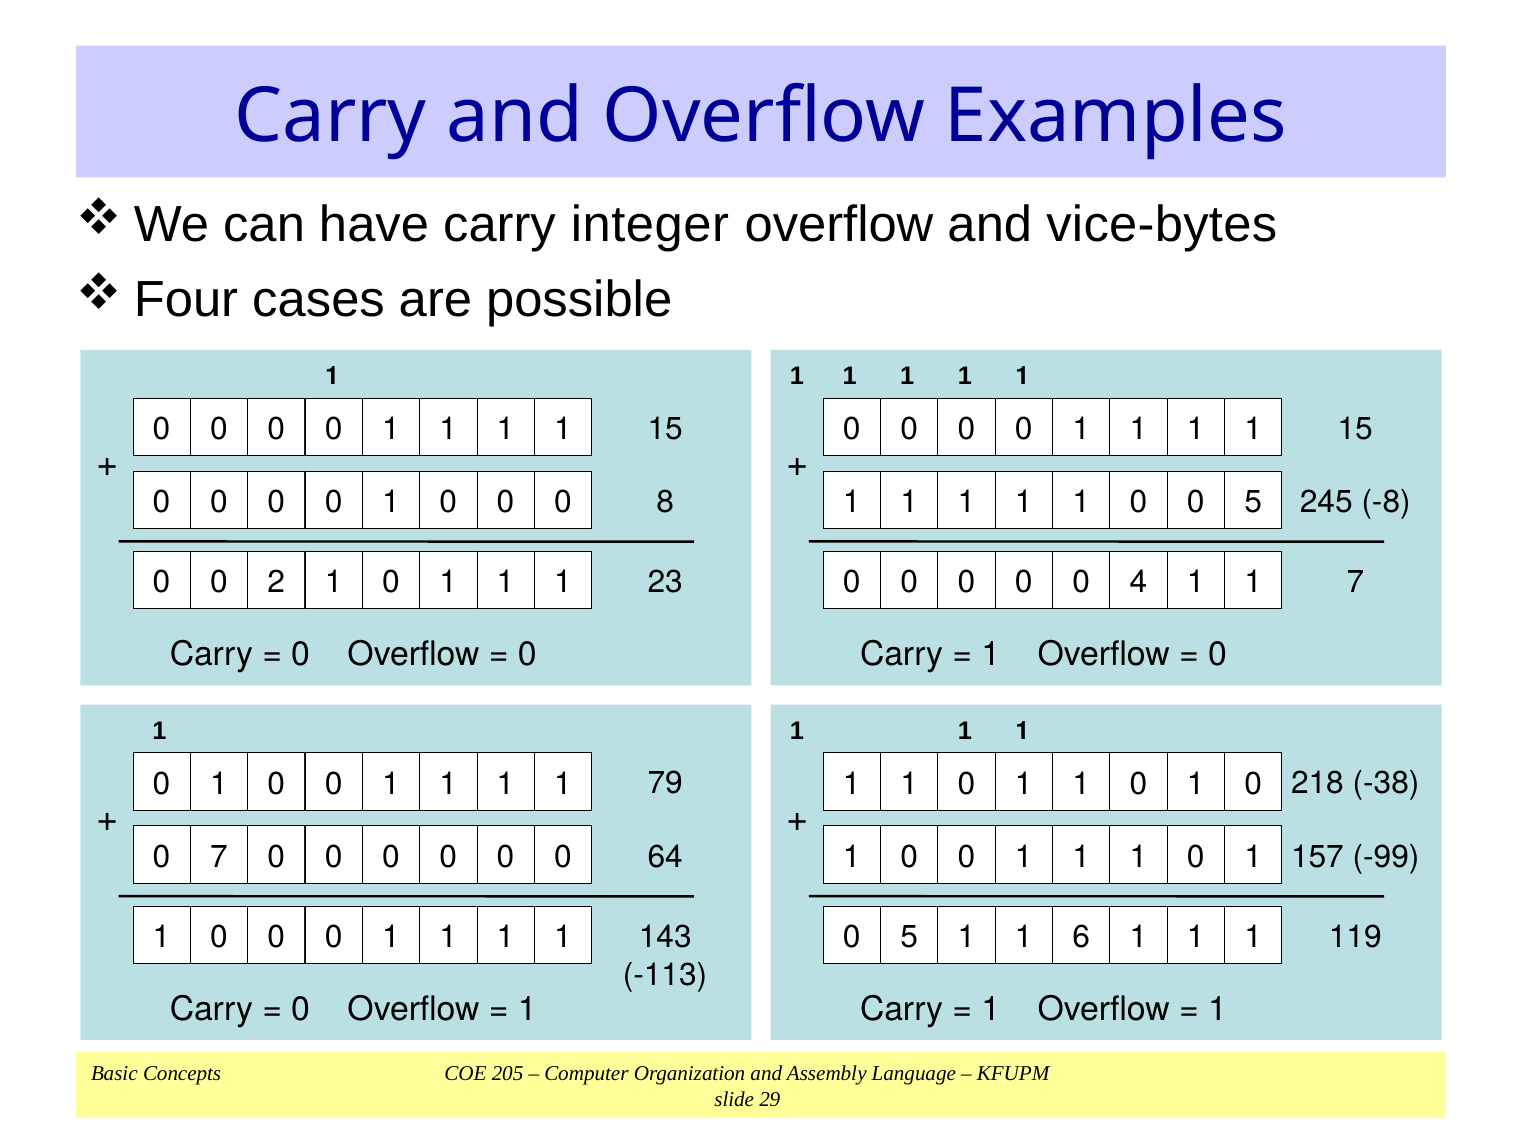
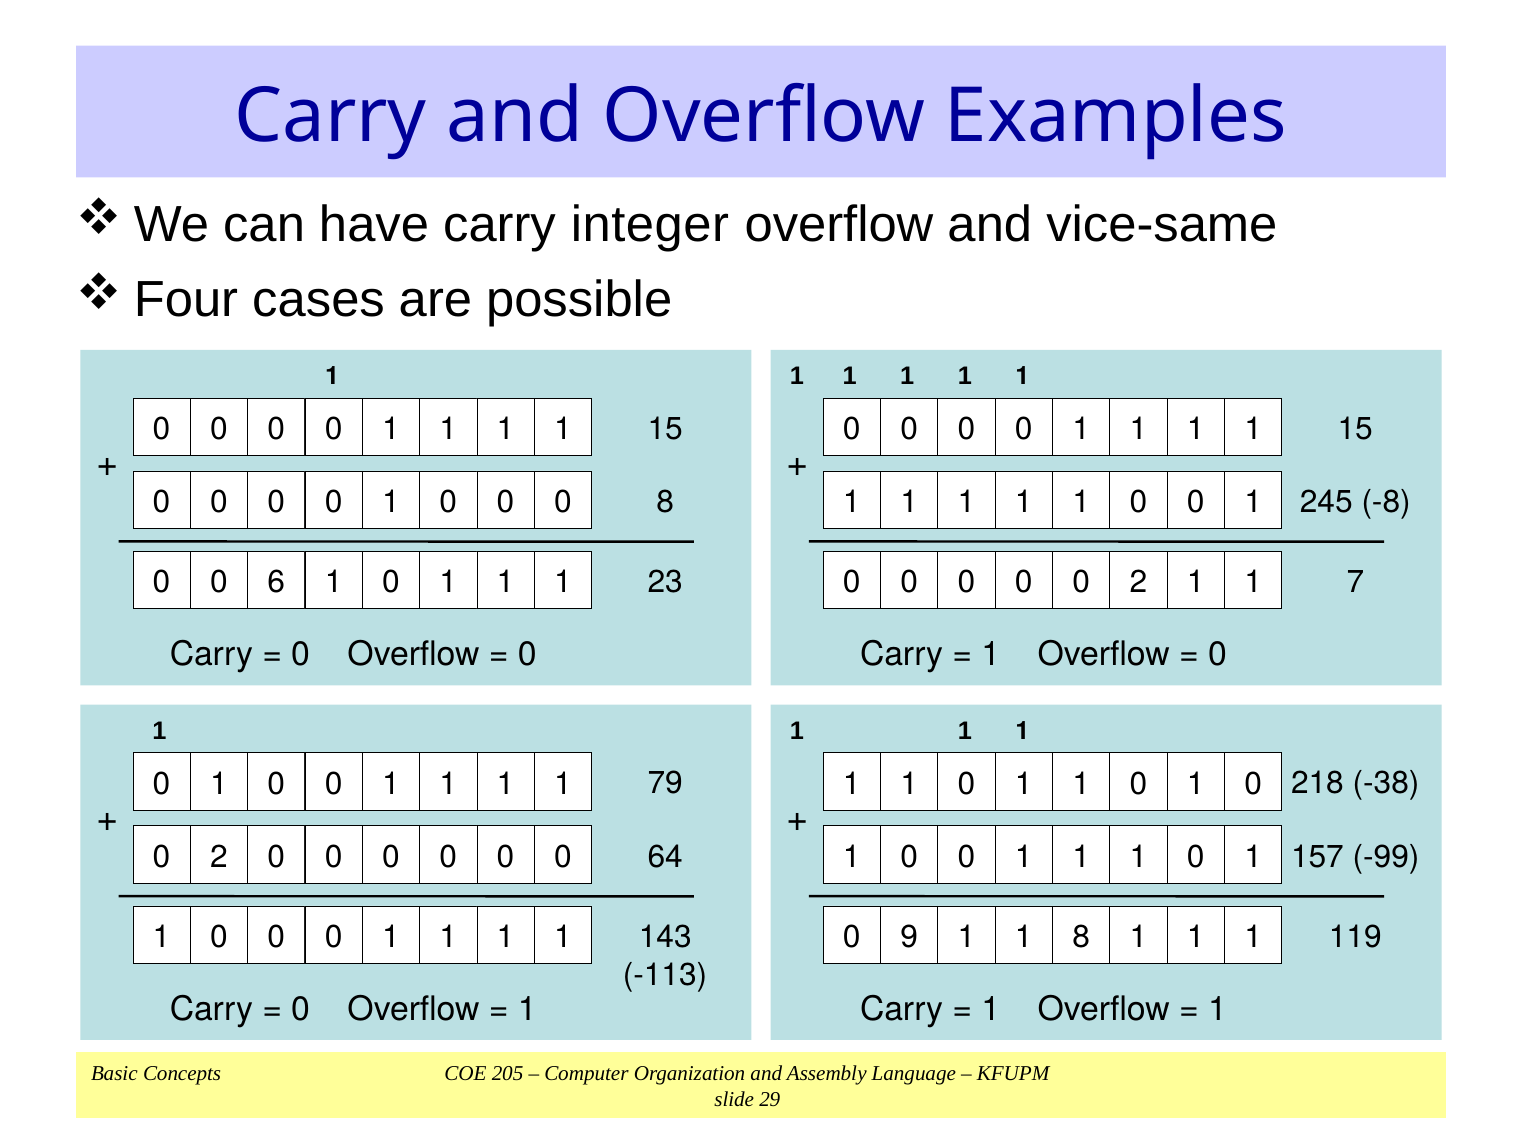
vice-bytes: vice-bytes -> vice-same (1162, 225)
5: 5 -> 1 (1253, 502)
2: 2 -> 6 (276, 583)
0 0 4: 4 -> 2 (1138, 583)
7: 7 -> 2 (219, 857)
5: 5 -> 9 (909, 938)
1 6: 6 -> 8 (1081, 938)
